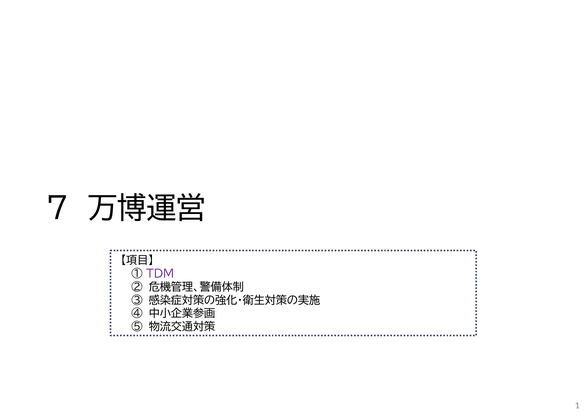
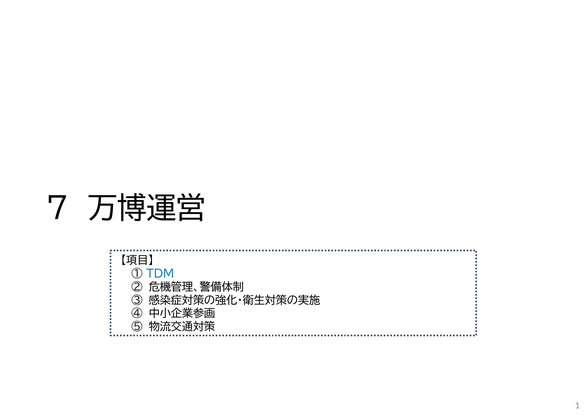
TDM colour: purple -> blue (160, 274)
